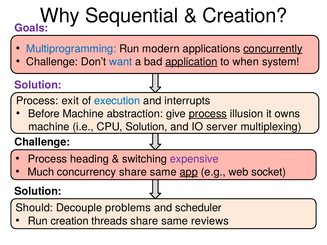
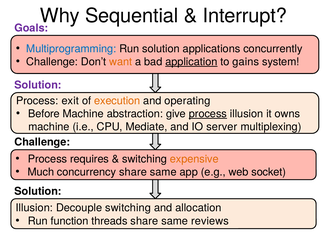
Creation: Creation -> Interrupt (245, 16)
Run modern: modern -> solution (161, 49)
concurrently underline: present -> none (273, 49)
want colour: blue -> orange (121, 62)
when: when -> gains (246, 62)
execution colour: blue -> orange (117, 101)
interrupts: interrupts -> operating (187, 101)
CPU Solution: Solution -> Mediate (146, 127)
heading: heading -> requires (90, 159)
expensive colour: purple -> orange (194, 159)
app underline: present -> none (189, 172)
Should: Should -> Illusion (34, 208)
Decouple problems: problems -> switching (128, 208)
scheduler: scheduler -> allocation (198, 208)
Run creation: creation -> function (70, 221)
